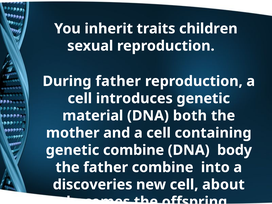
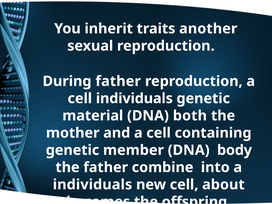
children: children -> another (208, 29)
cell introduces: introduces -> individuals (134, 98)
genetic combine: combine -> member (133, 150)
discoveries: discoveries -> individuals (92, 185)
